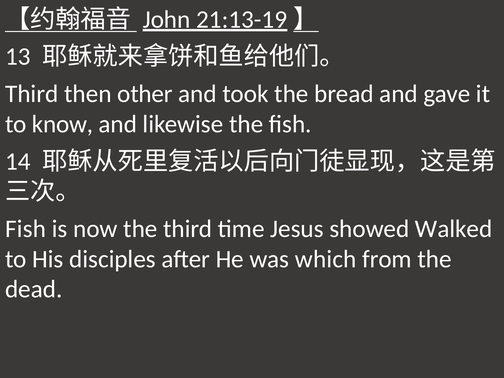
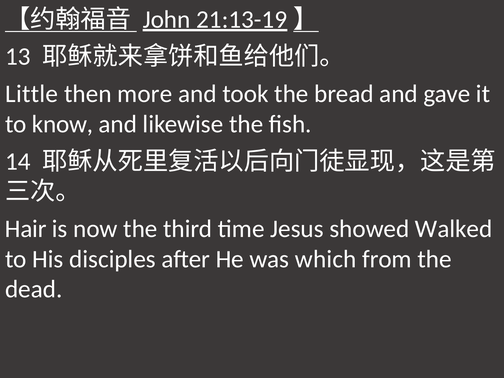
Third: Third -> Little (32, 94)
other: other -> more (145, 94)
Fish: Fish -> Hair (26, 229)
